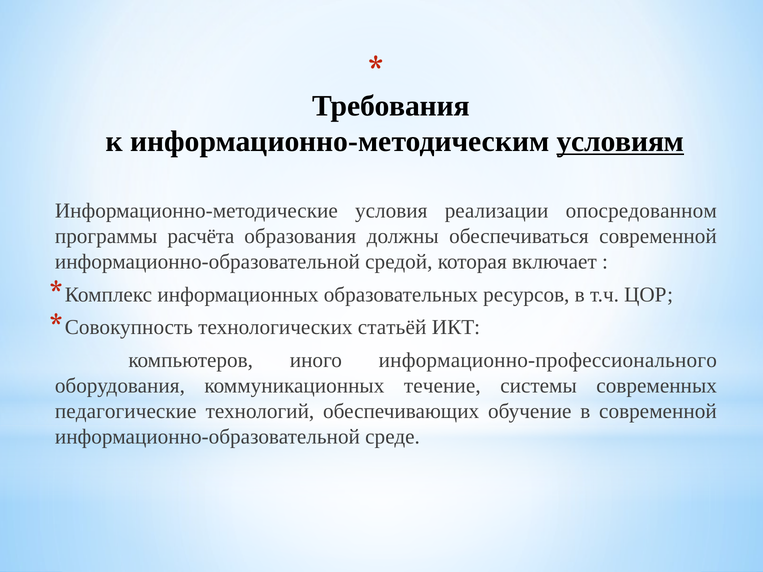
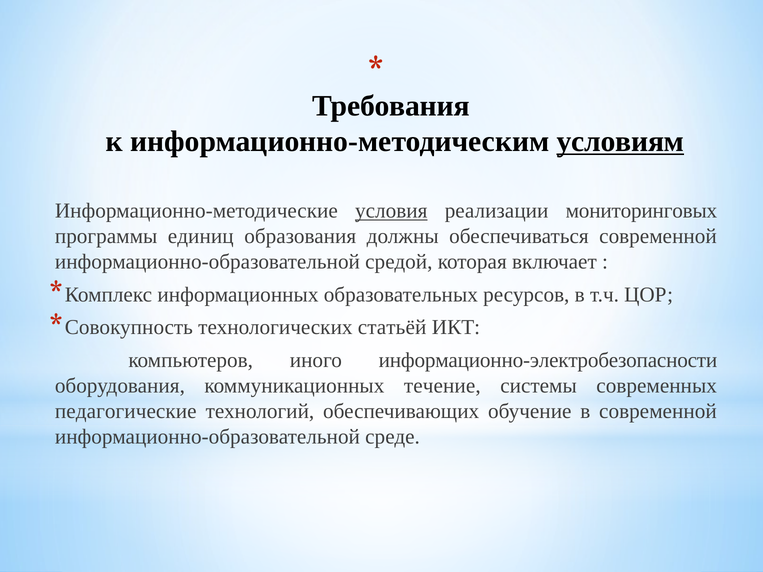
условия underline: none -> present (391, 211)
опосредованном: опосредованном -> мониторинговых (641, 211)
расчёта: расчёта -> единиц (201, 236)
информационно-профессионального: информационно-профессионального -> информационно-электробезопасности (548, 361)
